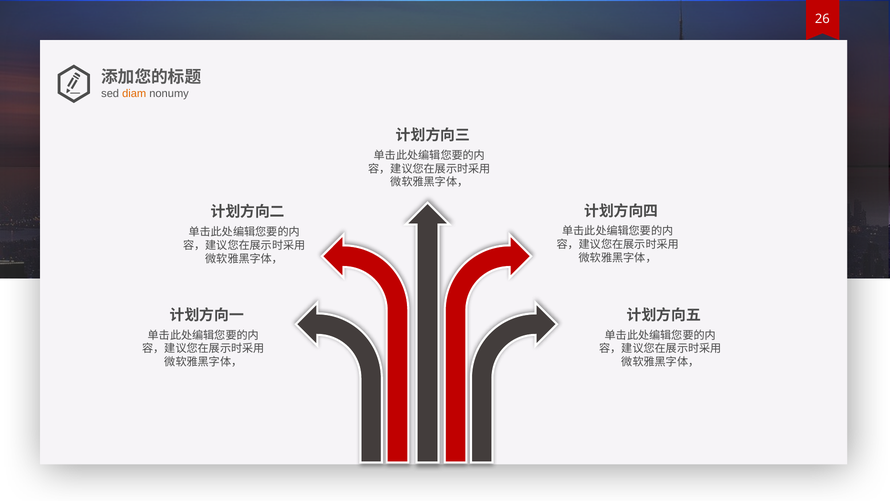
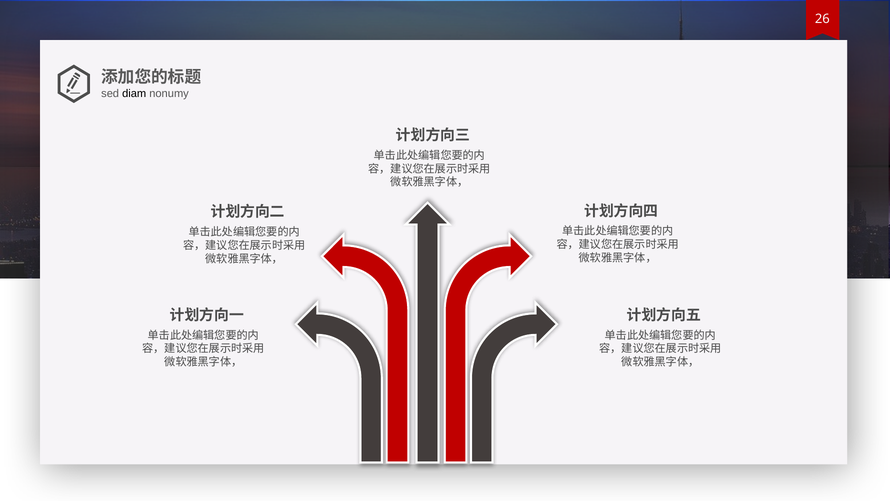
diam colour: orange -> black (134, 93)
